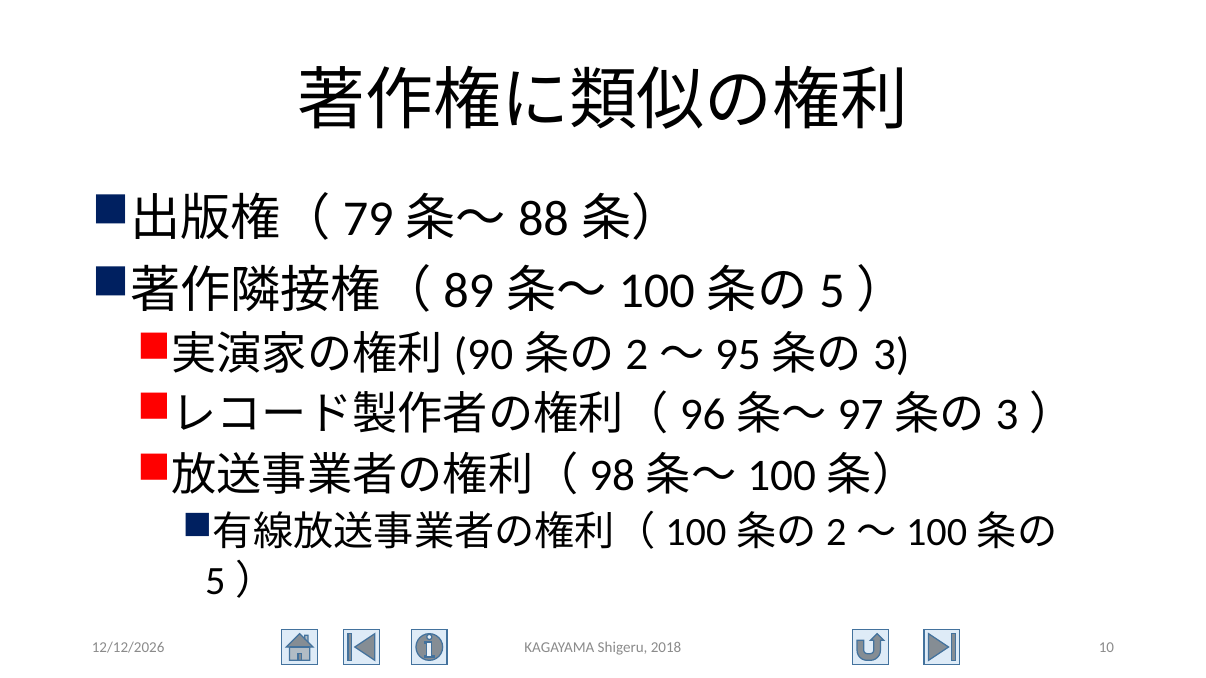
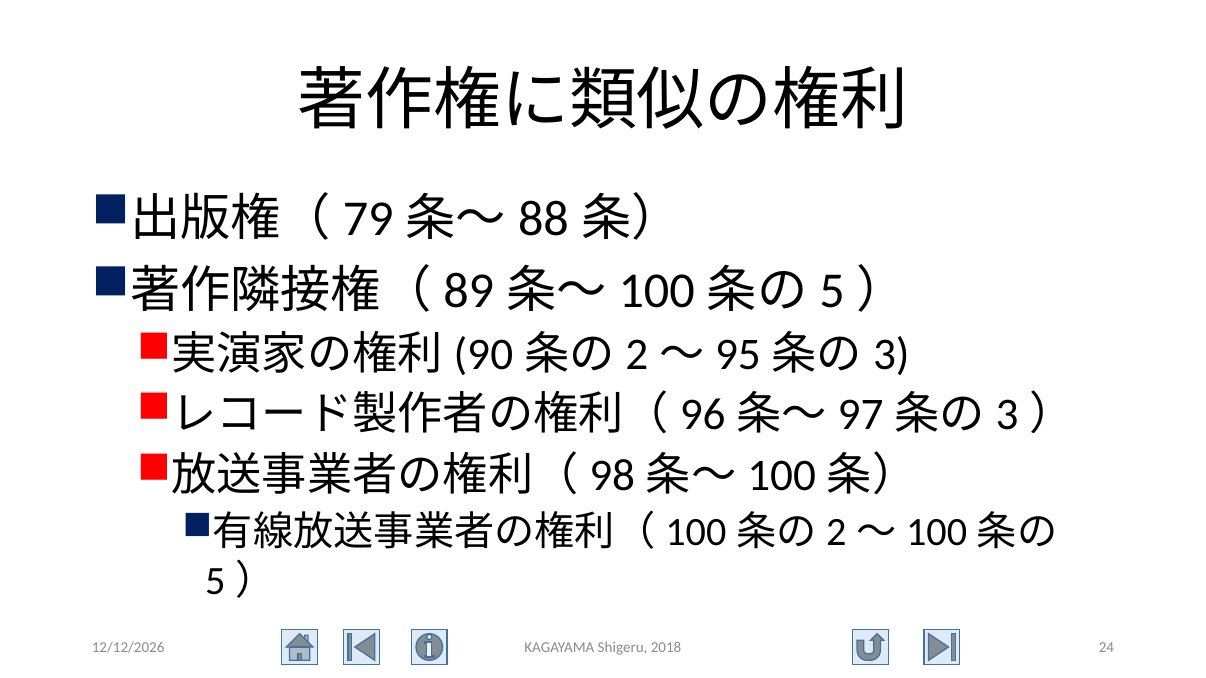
10: 10 -> 24 (1106, 648)
